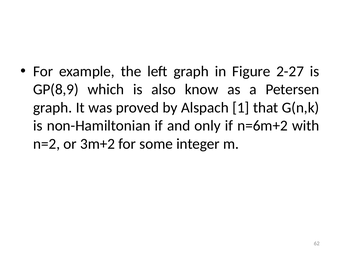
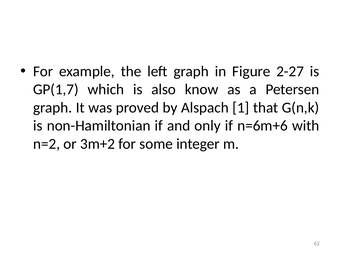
GP(8,9: GP(8,9 -> GP(1,7 (56, 89)
n=6m+2: n=6m+2 -> n=6m+6 (263, 126)
